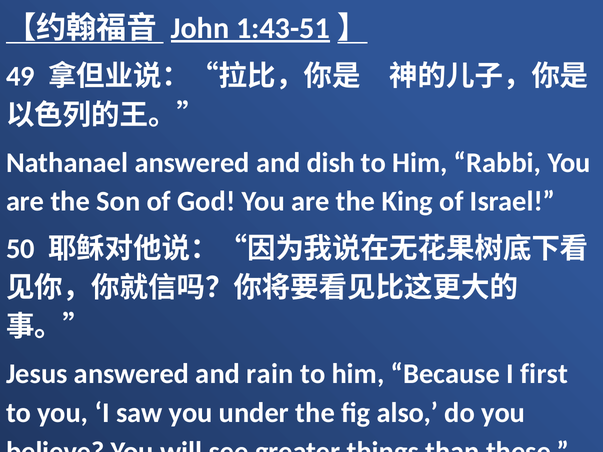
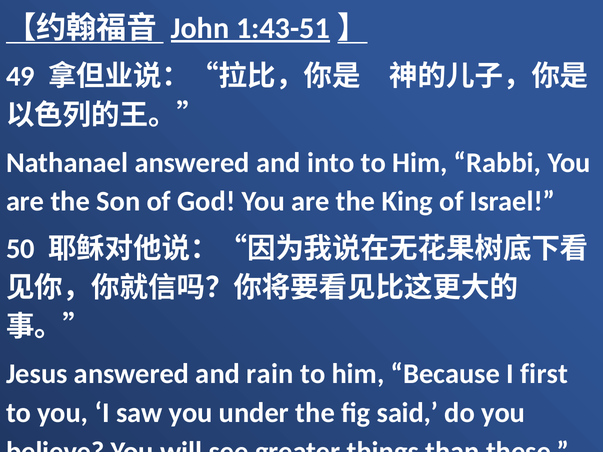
dish: dish -> into (331, 163)
also: also -> said (408, 413)
